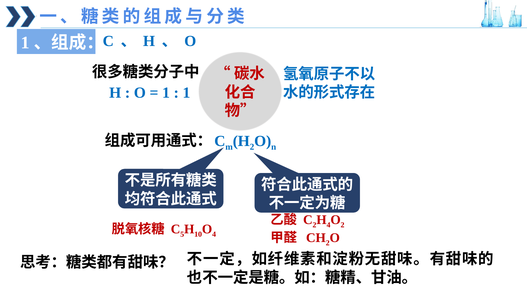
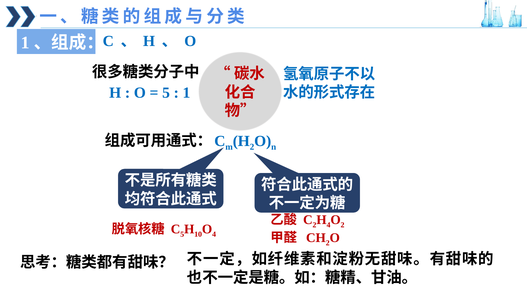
1: 1 -> 5 (166, 93)
